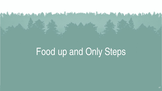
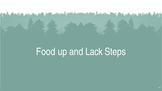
Only: Only -> Lack (94, 52)
